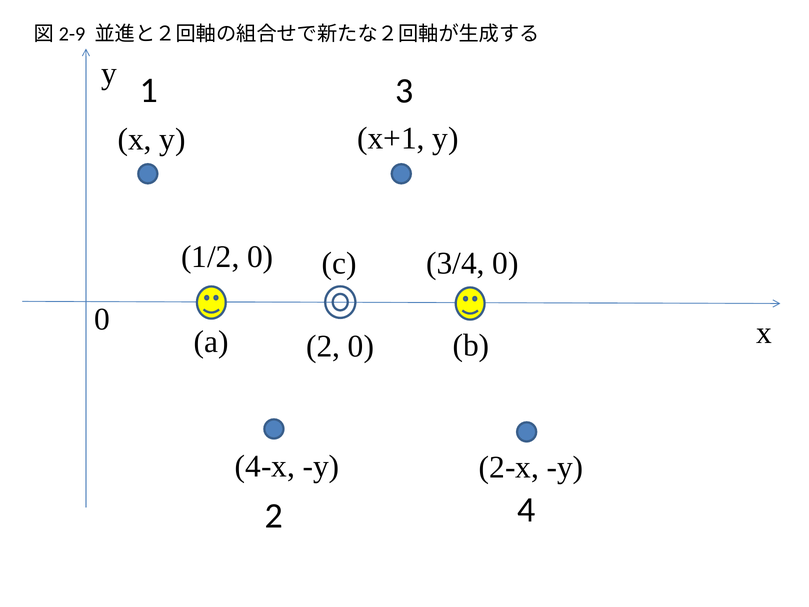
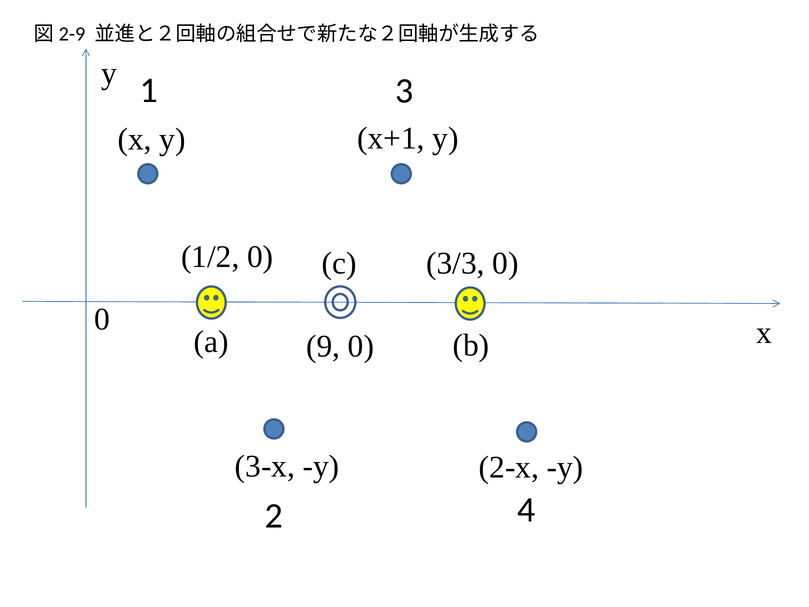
3/4: 3/4 -> 3/3 (456, 263)
2: 2 -> 9 (323, 346)
4-x: 4-x -> 3-x (265, 466)
